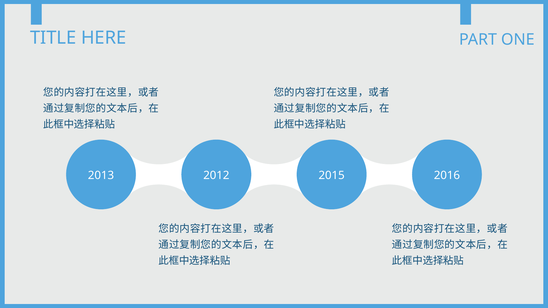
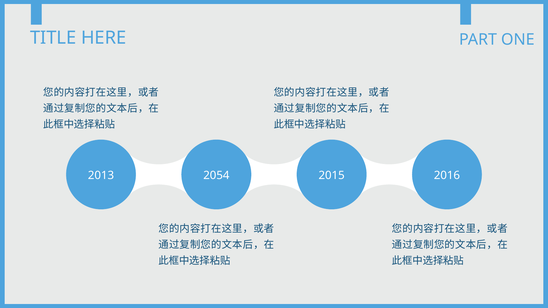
2012: 2012 -> 2054 (216, 175)
